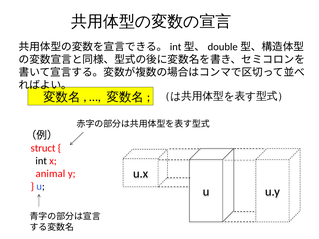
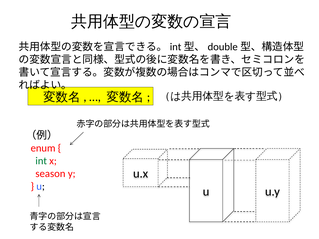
struct: struct -> enum (43, 148)
int colour: black -> green (41, 161)
animal: animal -> season (50, 174)
